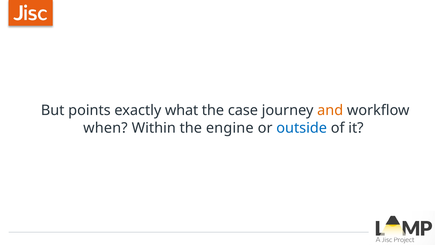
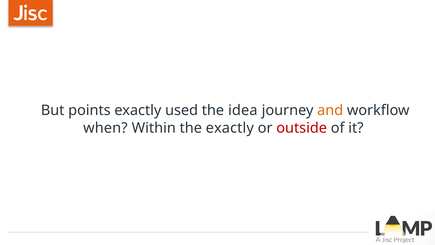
what: what -> used (182, 110)
case: case -> idea (243, 110)
the engine: engine -> exactly (230, 128)
outside colour: blue -> red (302, 128)
